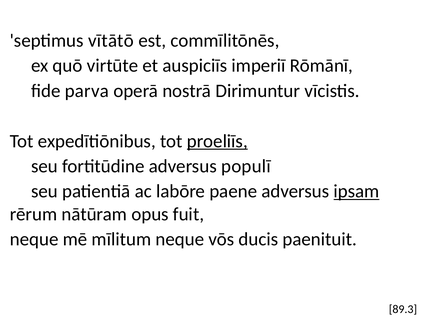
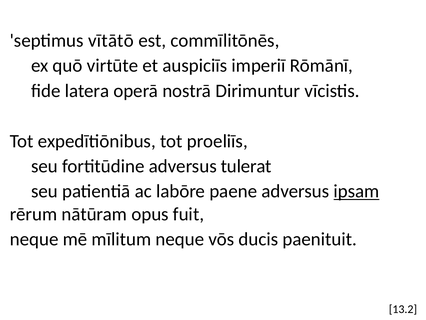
parva: parva -> latera (87, 91)
proeliīs underline: present -> none (217, 141)
populī: populī -> tulerat (246, 166)
89.3: 89.3 -> 13.2 (403, 309)
